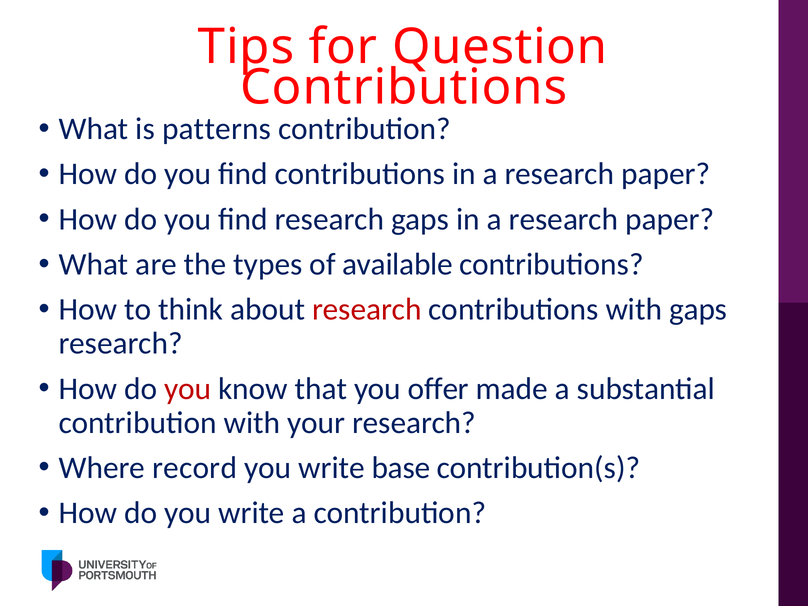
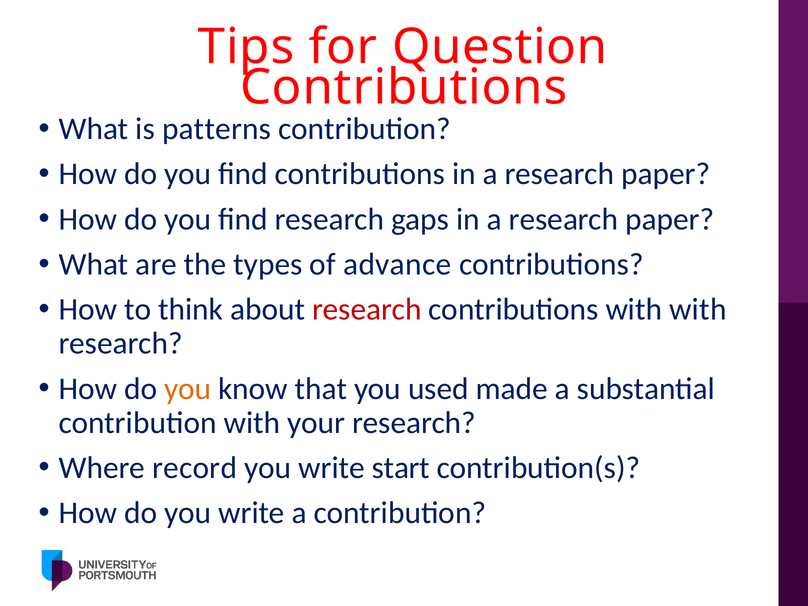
available: available -> advance (397, 264)
with gaps: gaps -> with (698, 310)
you colour: red -> orange (188, 389)
offer: offer -> used (438, 389)
base: base -> start (401, 468)
